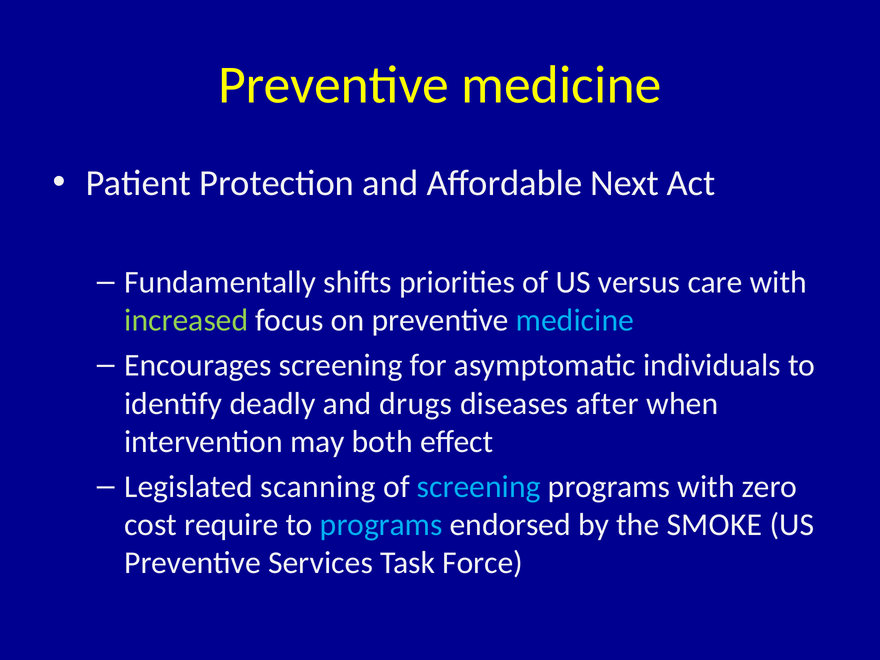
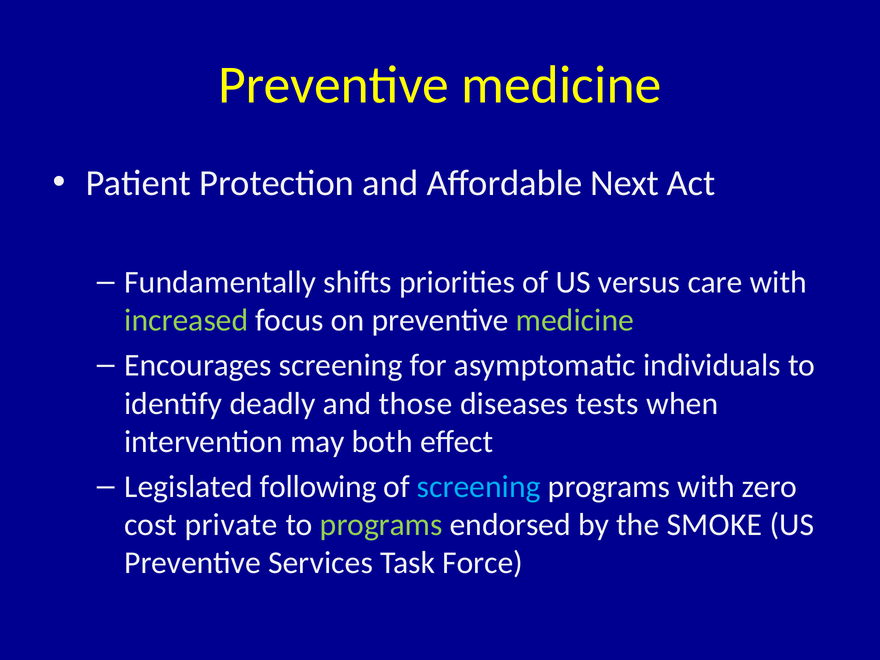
medicine colour: light blue -> light green (575, 320)
drugs: drugs -> those (416, 404)
after: after -> tests (607, 404)
scanning: scanning -> following (318, 487)
require: require -> private (231, 525)
programs colour: light blue -> light green (381, 525)
